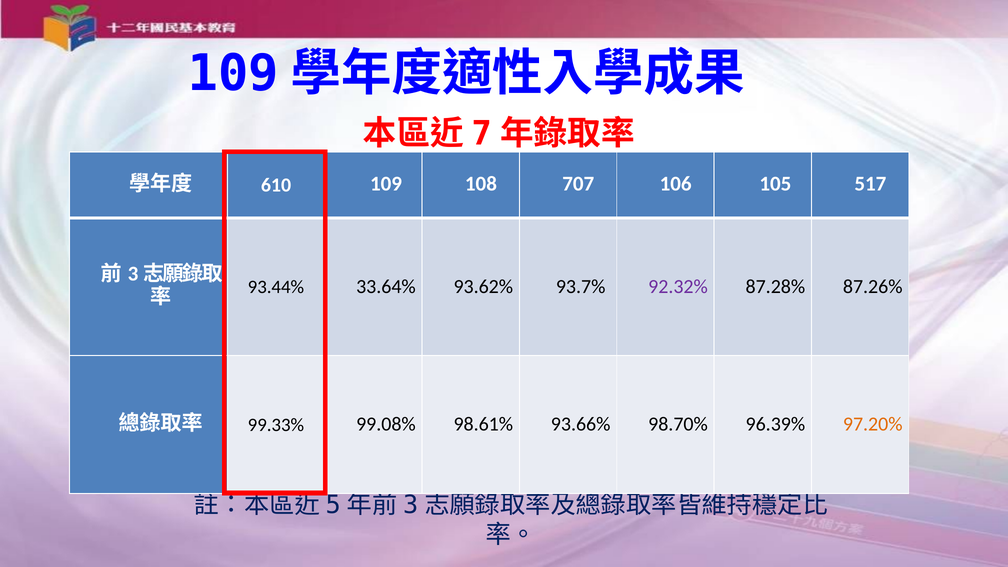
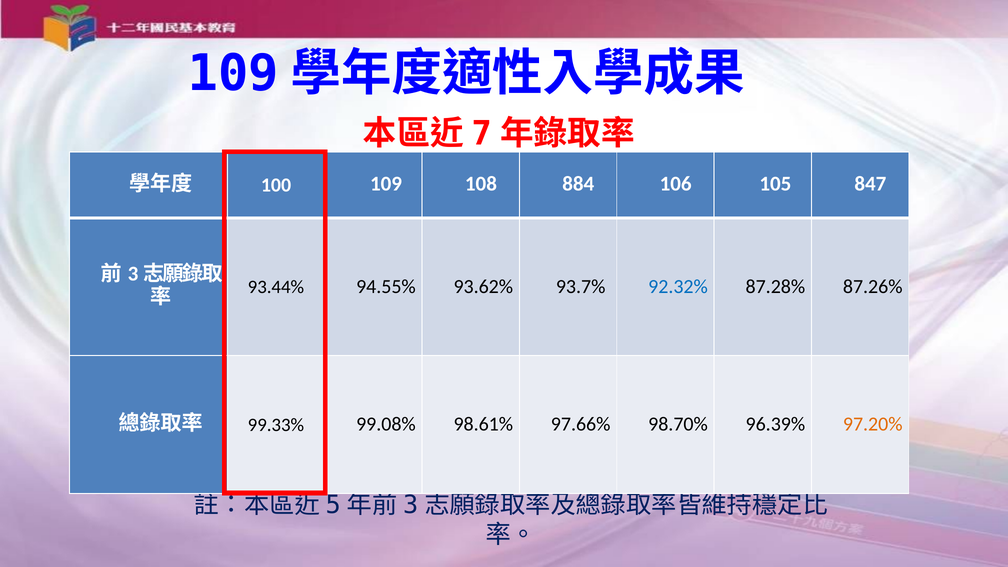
610: 610 -> 100 (276, 185)
707: 707 -> 884 (578, 184)
517: 517 -> 847 (870, 184)
33.64%: 33.64% -> 94.55% (386, 286)
92.32% colour: purple -> blue (678, 286)
93.66%: 93.66% -> 97.66% (581, 424)
